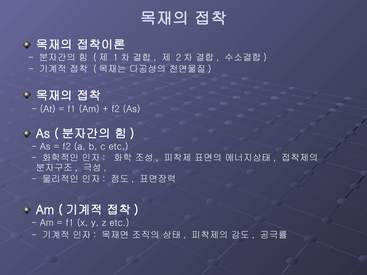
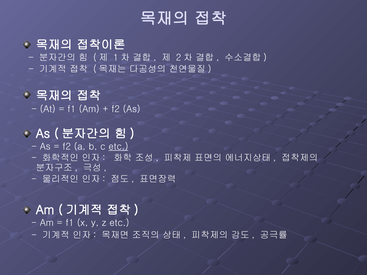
etc underline: none -> present (118, 147)
